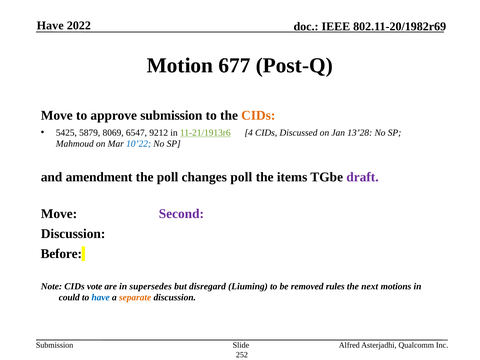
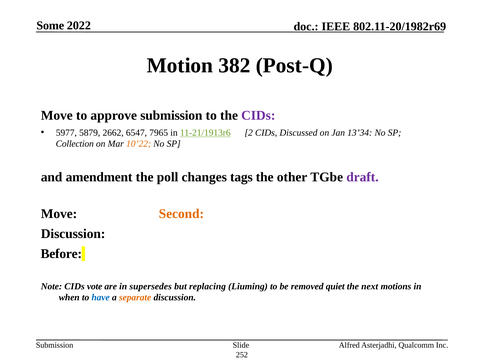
Have: Have -> Some (50, 25)
677: 677 -> 382 (235, 65)
CIDs colour: orange -> purple (258, 115)
5425: 5425 -> 5977 (66, 133)
8069: 8069 -> 2662 (113, 133)
9212: 9212 -> 7965 (159, 133)
4: 4 -> 2 (249, 133)
13’28: 13’28 -> 13’34 (360, 133)
Mahmoud: Mahmoud -> Collection (75, 144)
10’22 colour: blue -> orange (139, 144)
changes poll: poll -> tags (241, 177)
items: items -> other (292, 177)
Second colour: purple -> orange (181, 214)
disregard: disregard -> replacing (208, 286)
rules: rules -> quiet (335, 286)
could: could -> when (69, 298)
